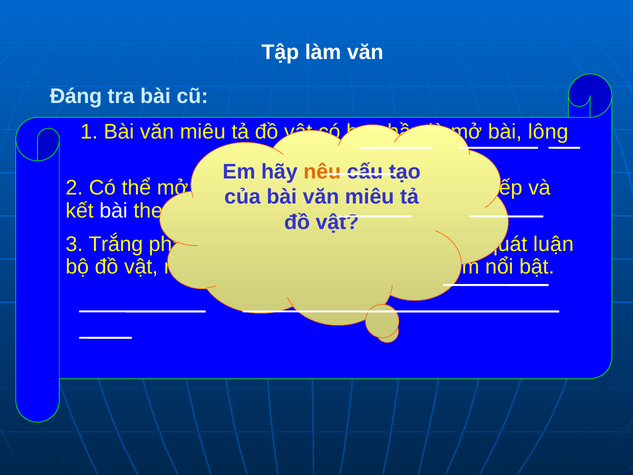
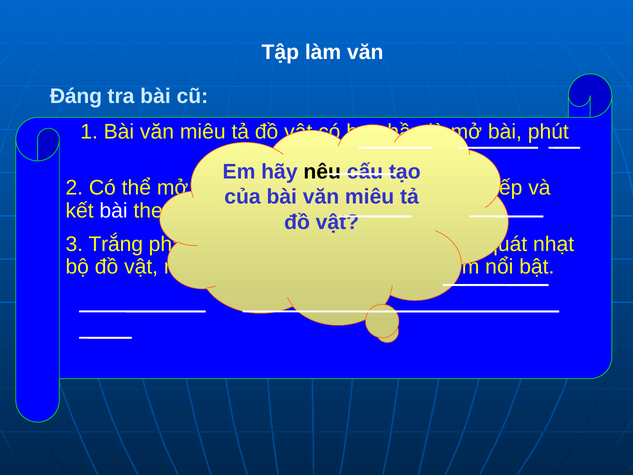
lông: lông -> phút (548, 132)
nêu colour: orange -> black (322, 171)
luận: luận -> nhạt (554, 244)
